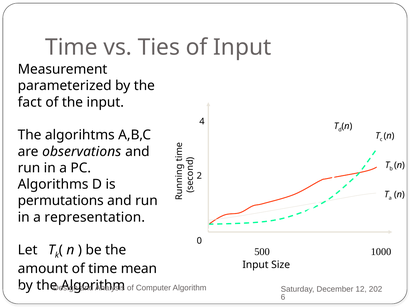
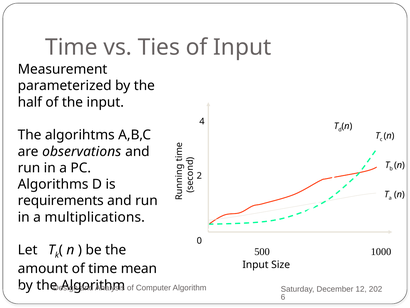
fact: fact -> half (30, 102)
permutations: permutations -> requirements (61, 200)
representation: representation -> multiplications (95, 217)
